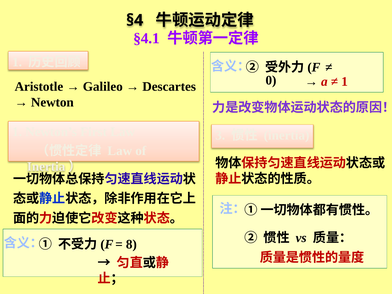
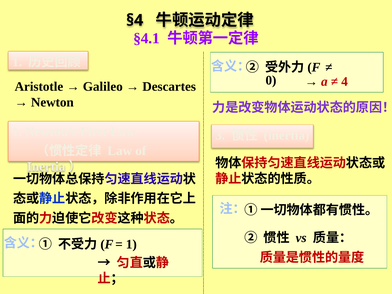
1: 1 -> 4 (345, 81)
8: 8 -> 1 (131, 244)
